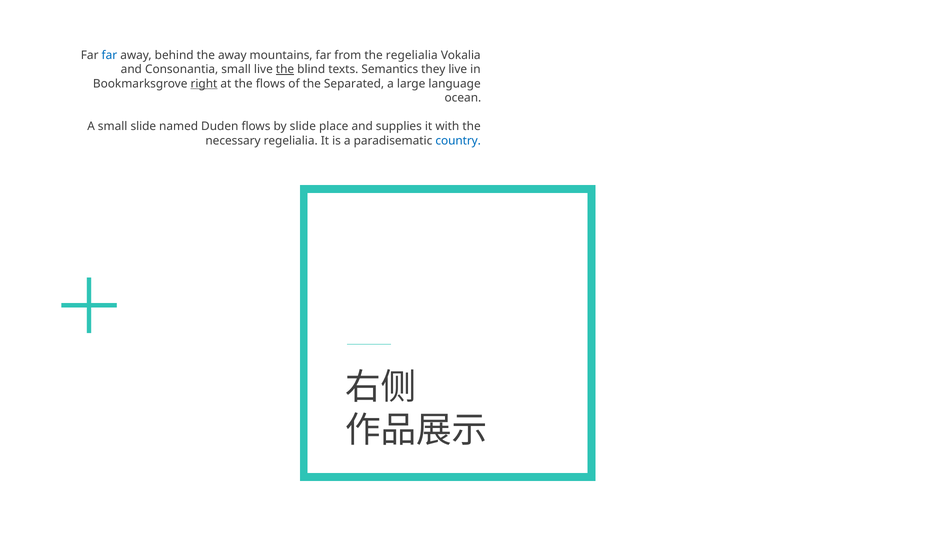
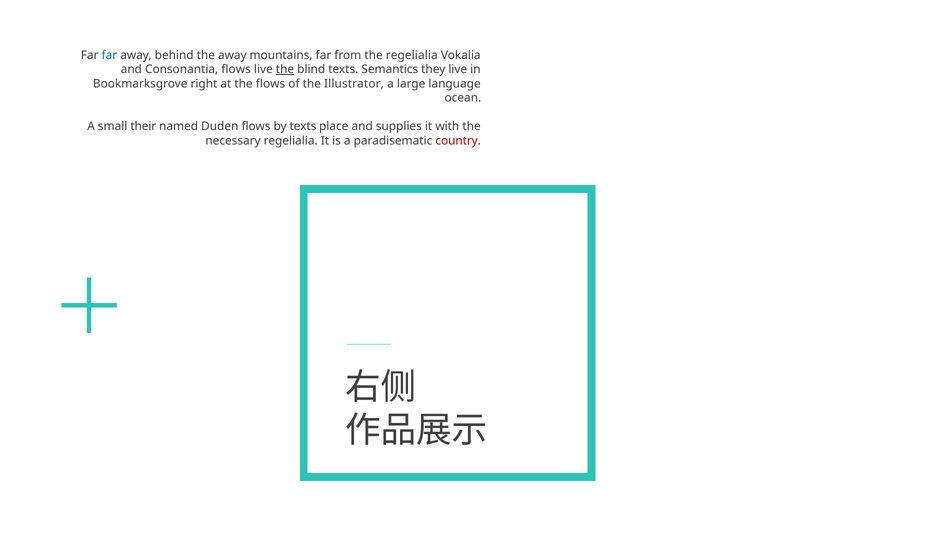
Consonantia small: small -> flows (236, 69)
right underline: present -> none (204, 84)
Separated: Separated -> Illustrator (354, 84)
small slide: slide -> their (143, 126)
by slide: slide -> texts (303, 126)
country colour: blue -> red (458, 141)
